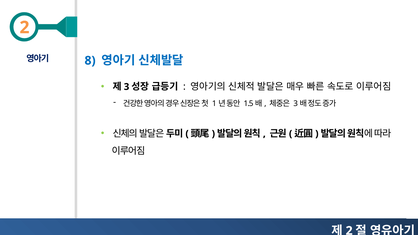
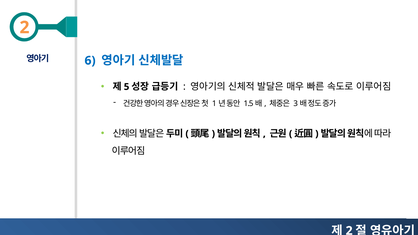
8: 8 -> 6 (90, 61)
3: 3 -> 5 (127, 87)
